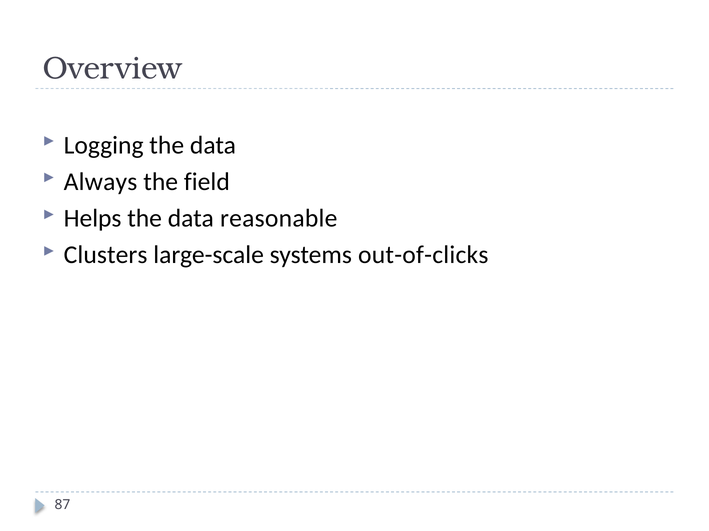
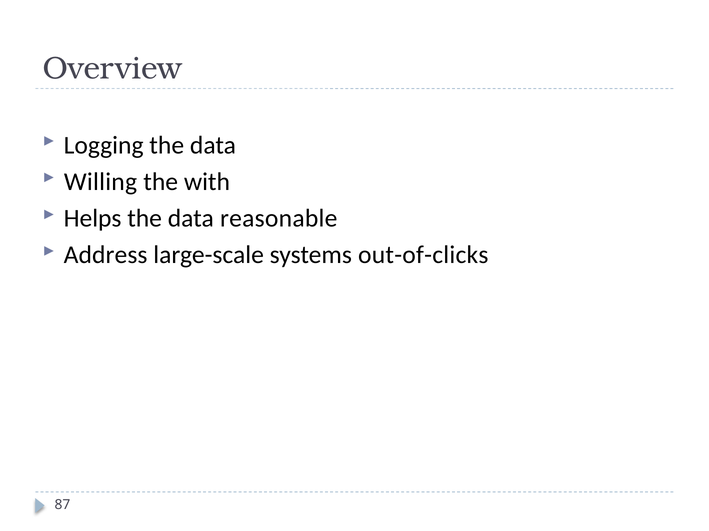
Always: Always -> Willing (100, 182)
field: field -> with (207, 182)
Clusters: Clusters -> Address (106, 255)
